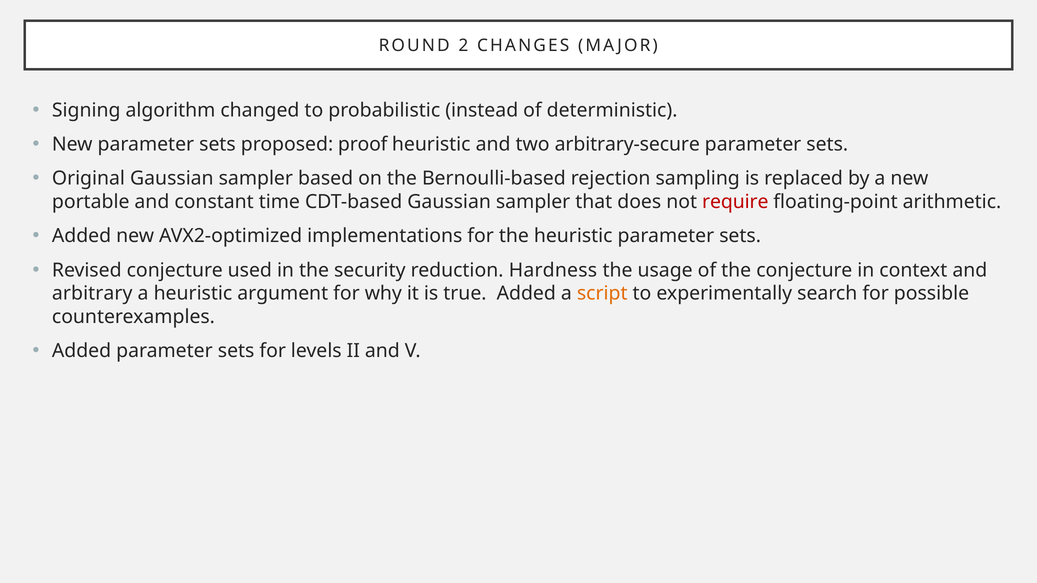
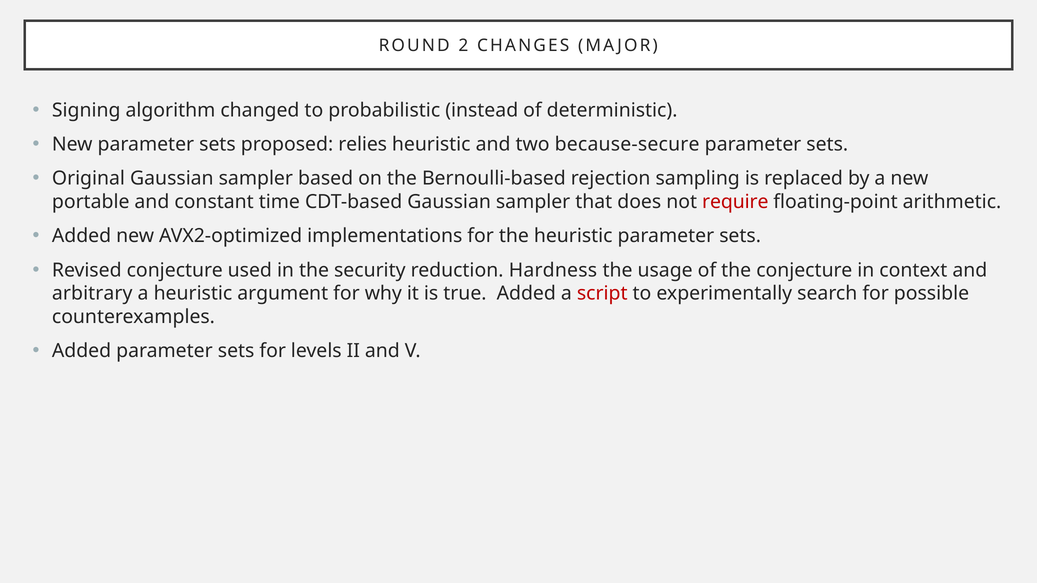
proof: proof -> relies (363, 145)
arbitrary-secure: arbitrary-secure -> because-secure (627, 145)
script colour: orange -> red (602, 294)
